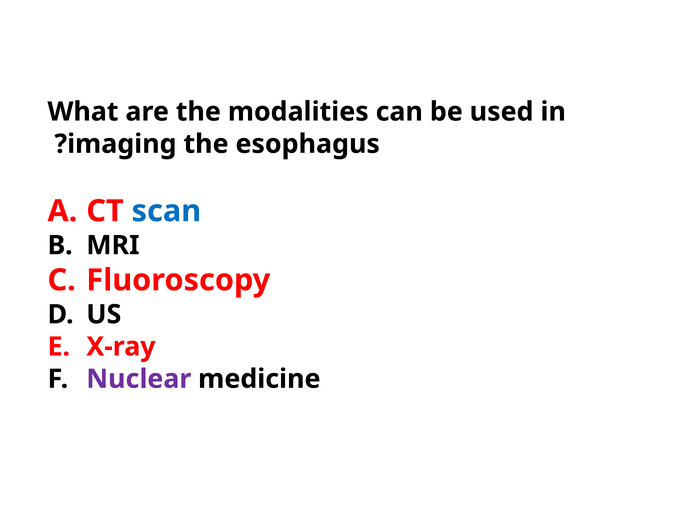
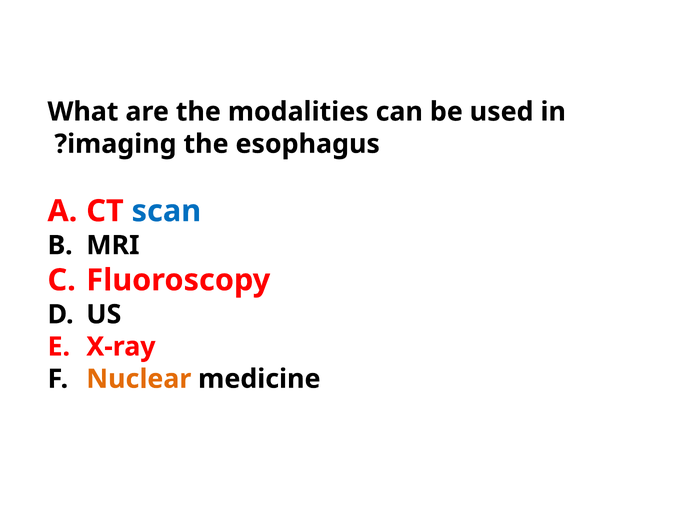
Nuclear colour: purple -> orange (139, 379)
